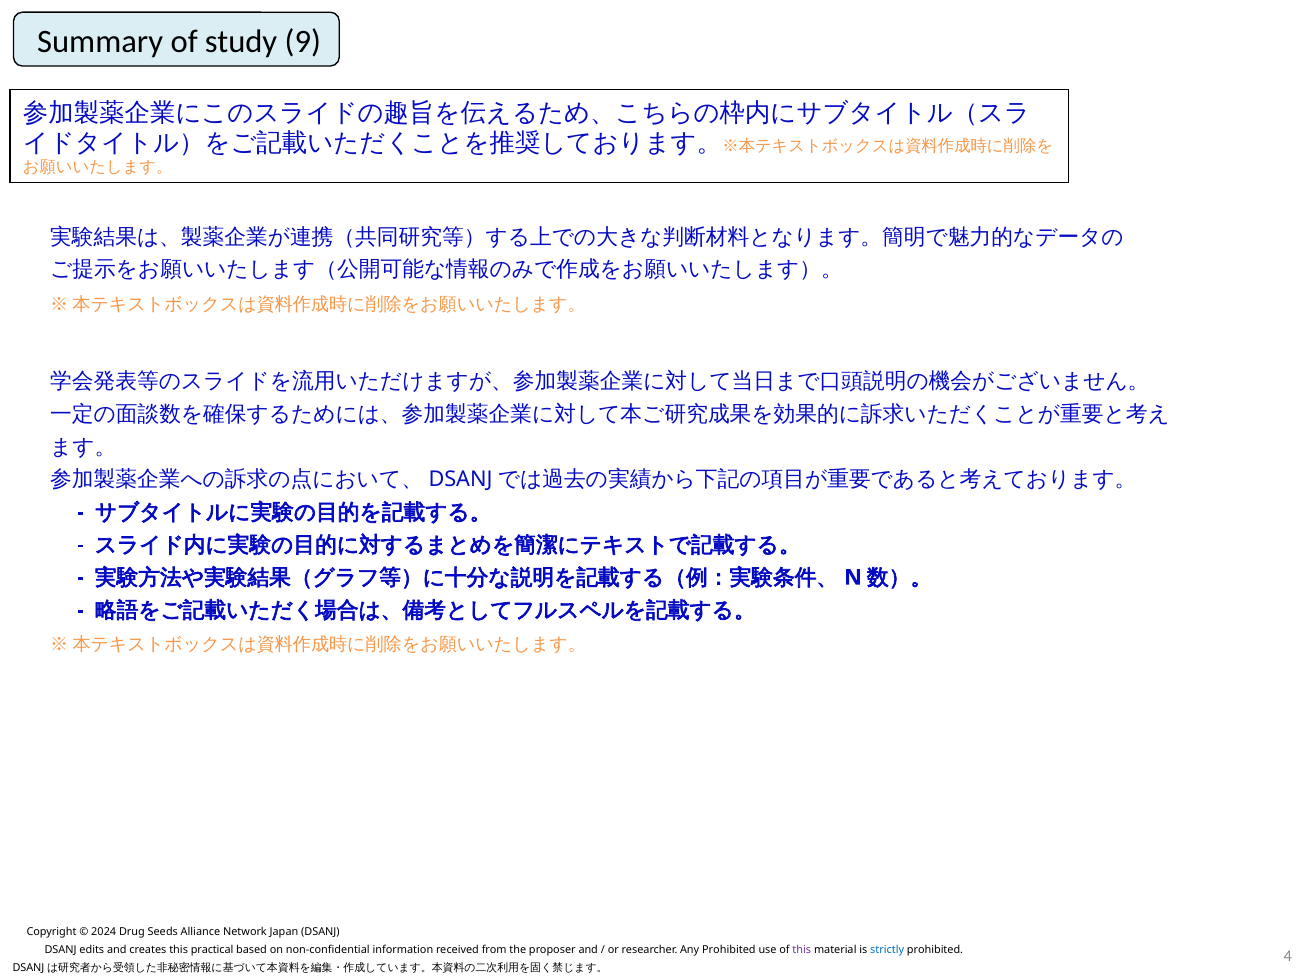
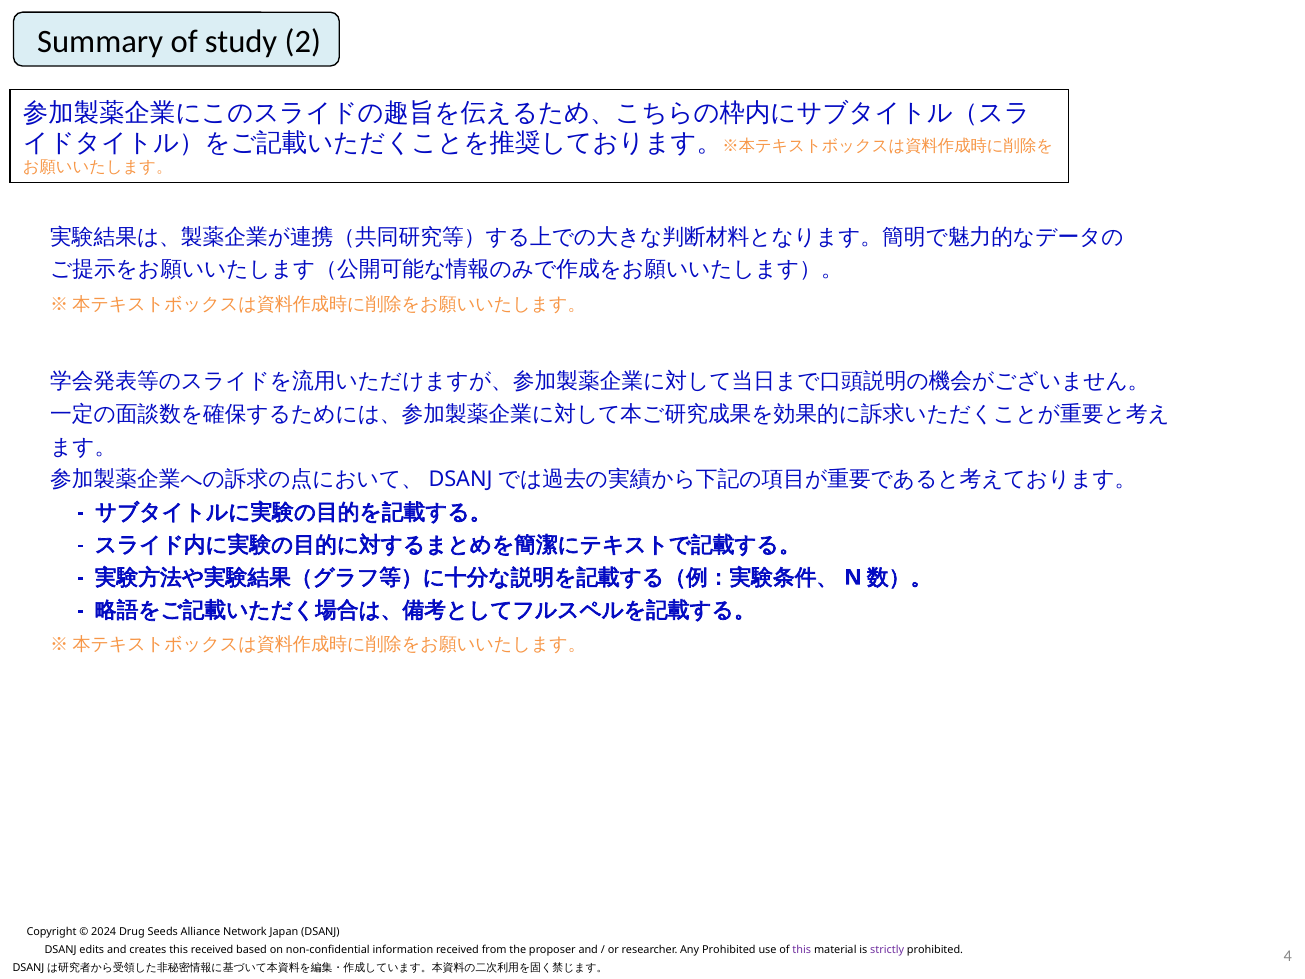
9: 9 -> 2 (303, 42)
this practical: practical -> received (212, 950)
strictly colour: blue -> purple (887, 950)
